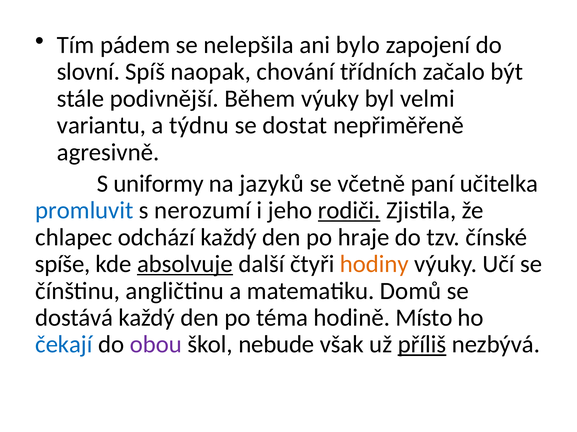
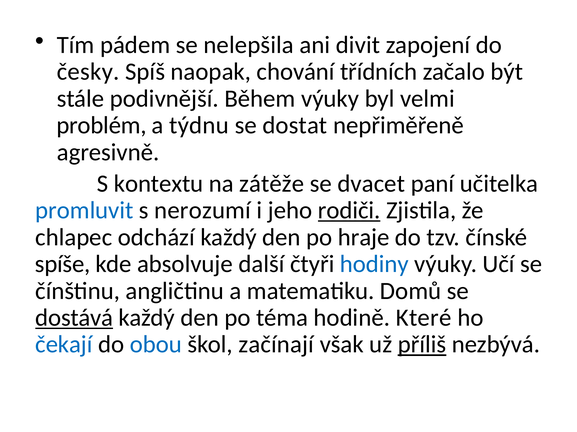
bylo: bylo -> divit (358, 45)
slovní: slovní -> česky (88, 72)
variantu: variantu -> problém (102, 126)
uniformy: uniformy -> kontextu (159, 184)
jazyků: jazyků -> zátěže (272, 184)
včetně: včetně -> dvacet (371, 184)
absolvuje underline: present -> none (185, 264)
hodiny colour: orange -> blue (374, 264)
dostává underline: none -> present (74, 318)
Místo: Místo -> Které (424, 318)
obou colour: purple -> blue (156, 345)
nebude: nebude -> začínají (276, 345)
